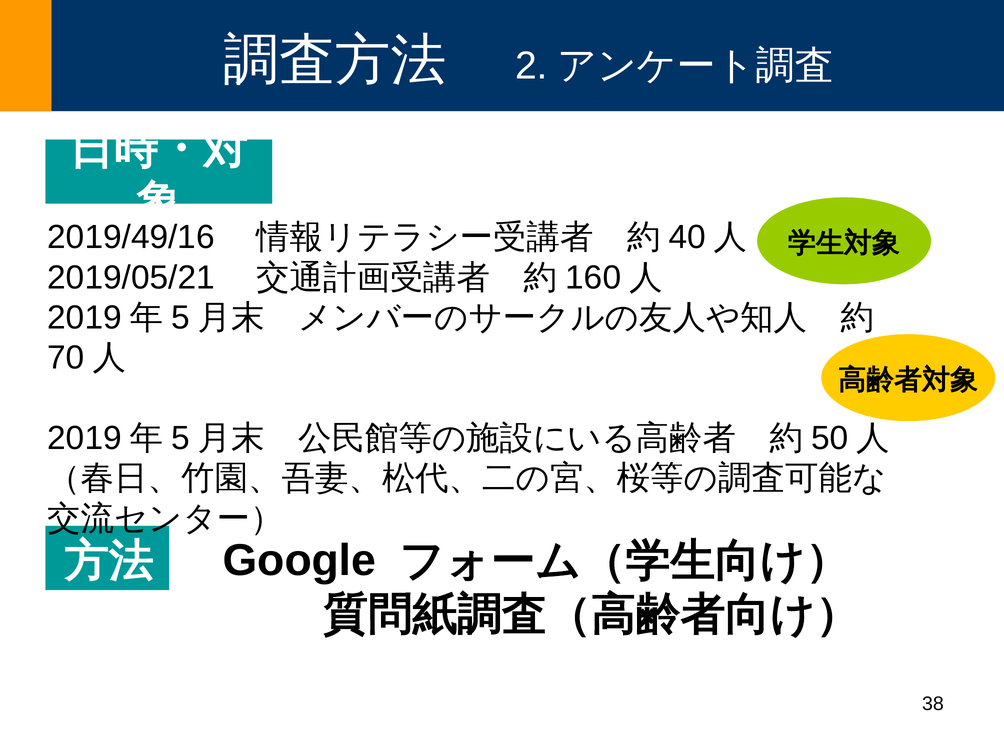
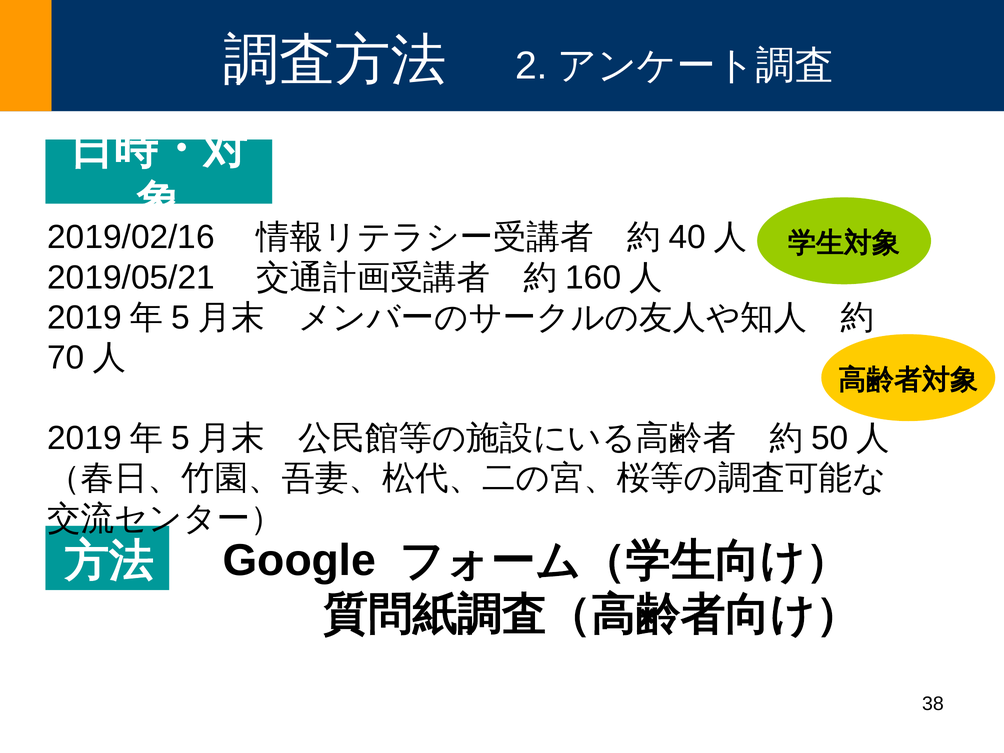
2019/49/16: 2019/49/16 -> 2019/02/16 (131, 237)
